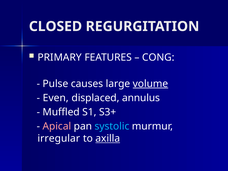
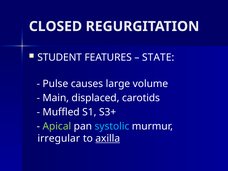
PRIMARY: PRIMARY -> STUDENT (60, 57)
CONG: CONG -> STATE (158, 57)
volume underline: present -> none (150, 84)
Even: Even -> Main (56, 98)
annulus: annulus -> carotids (141, 98)
Apical colour: pink -> light green (57, 126)
